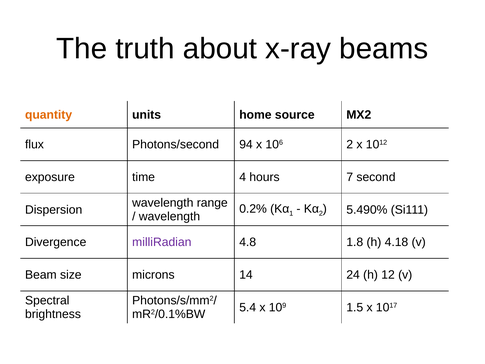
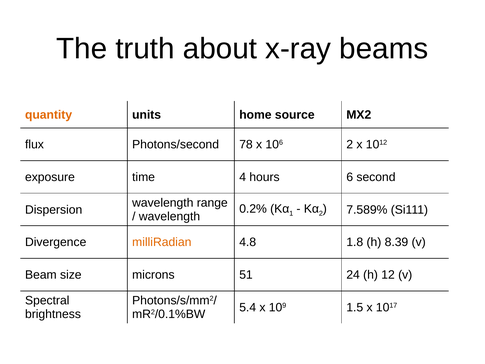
94: 94 -> 78 (246, 144)
7: 7 -> 6 (350, 177)
5.490%: 5.490% -> 7.589% (367, 210)
milliRadian colour: purple -> orange (162, 242)
4.18: 4.18 -> 8.39 (396, 242)
14: 14 -> 51 (246, 275)
